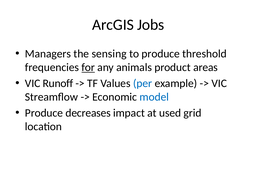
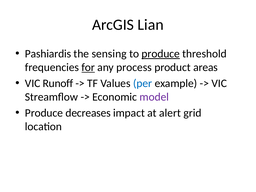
Jobs: Jobs -> Lian (151, 25)
Managers: Managers -> Pashiardis (48, 54)
produce underline: none -> present (161, 54)
animals: animals -> process (134, 67)
model colour: blue -> purple (154, 97)
used: used -> alert (170, 113)
